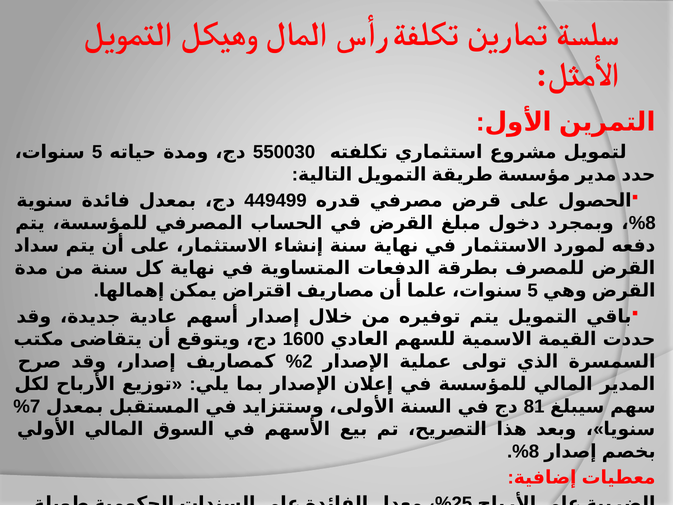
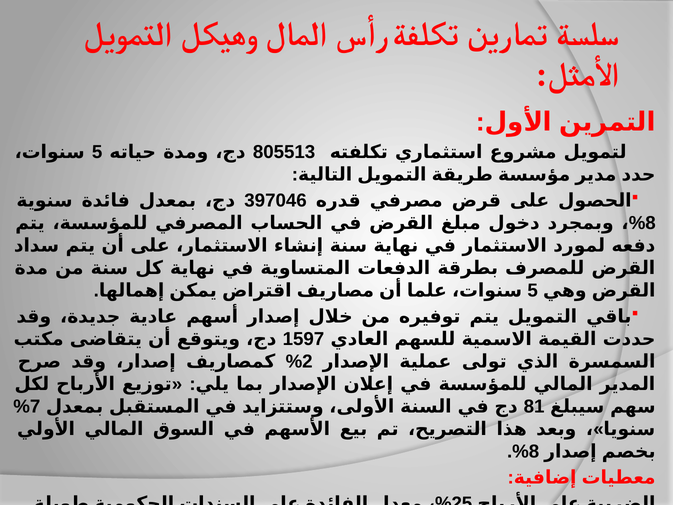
550030: 550030 -> 805513 (284, 152)
449499: 449499 -> 397046 (276, 201)
1600: 1600 -> 1597 (303, 339)
